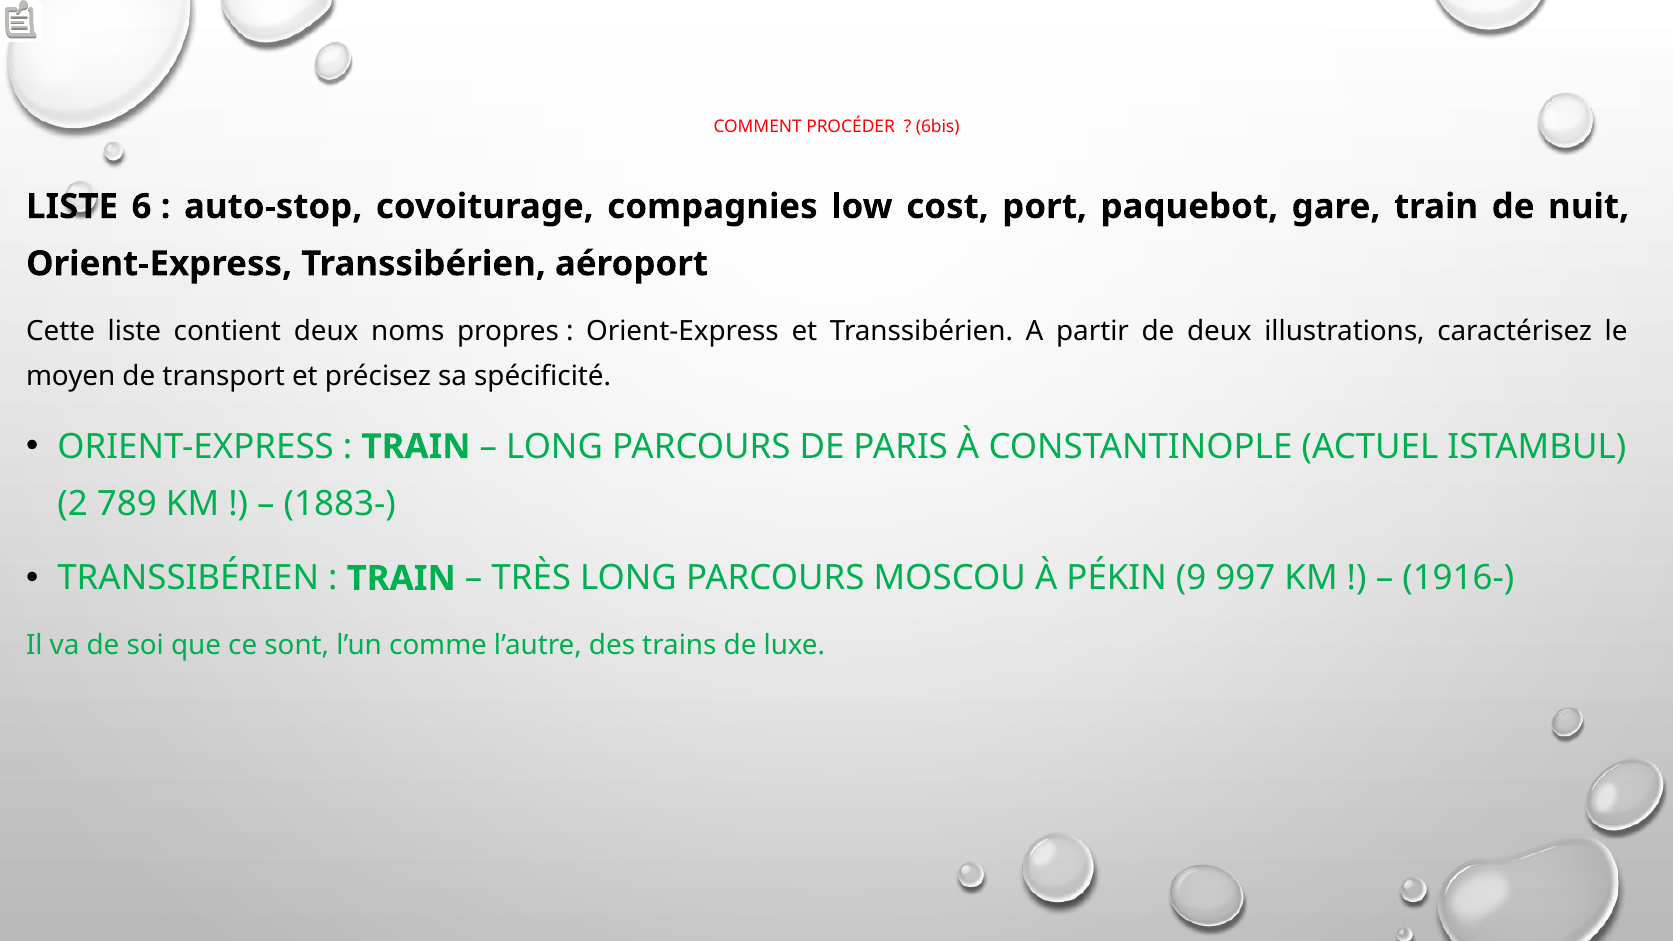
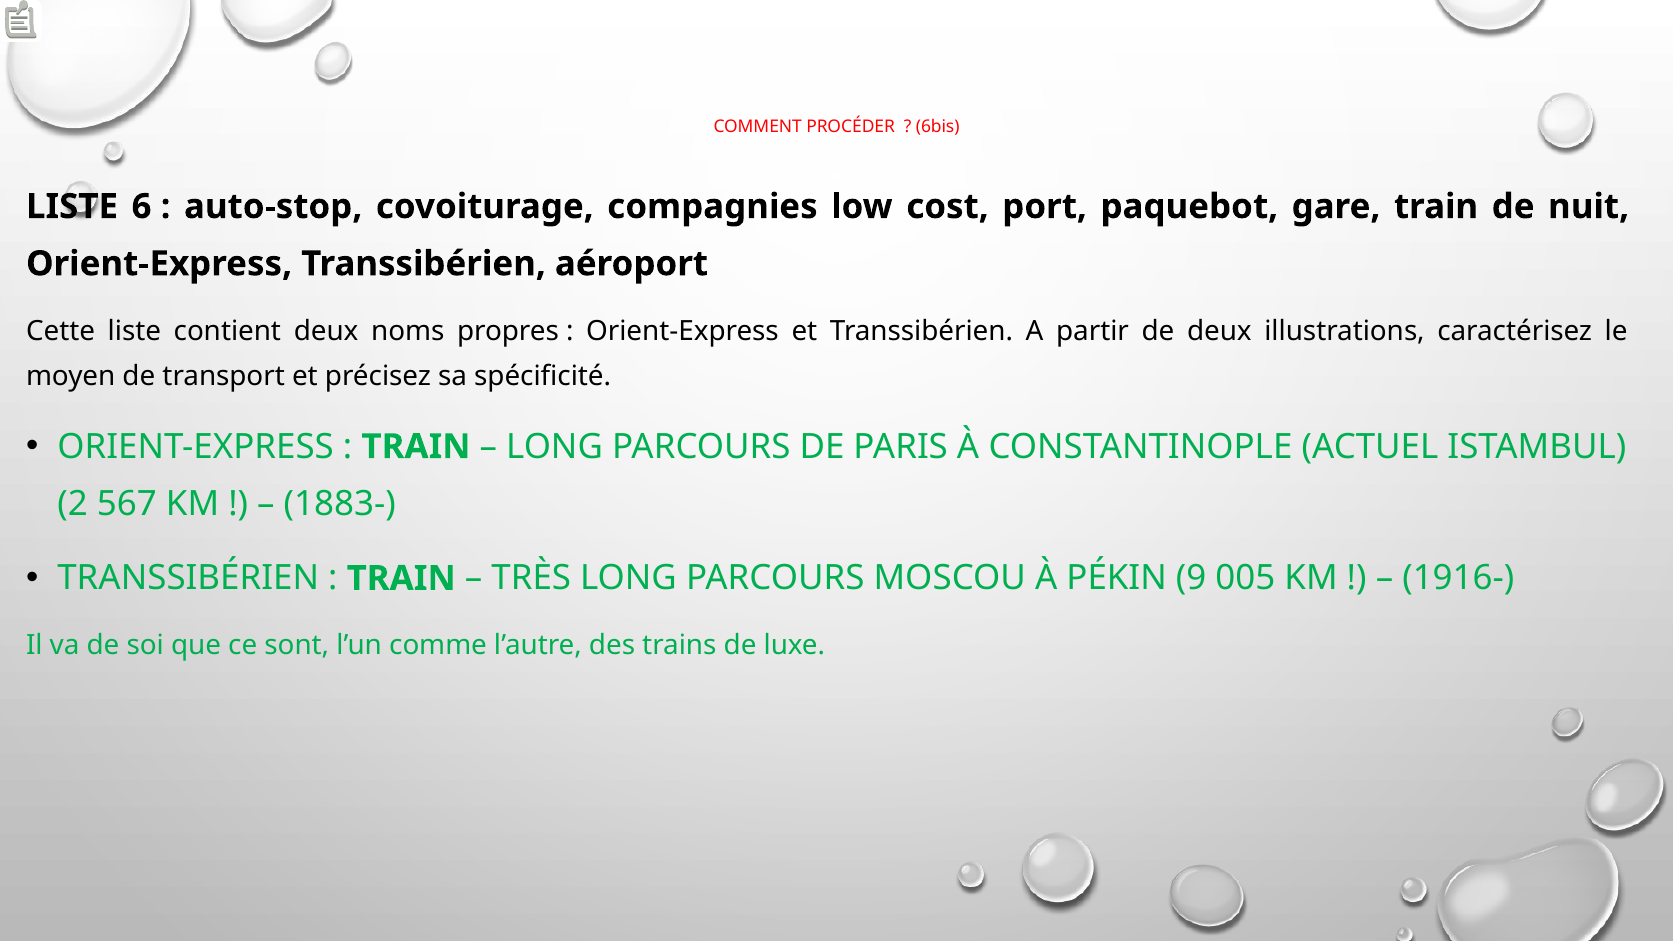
789: 789 -> 567 (127, 504)
997: 997 -> 005 (1245, 579)
